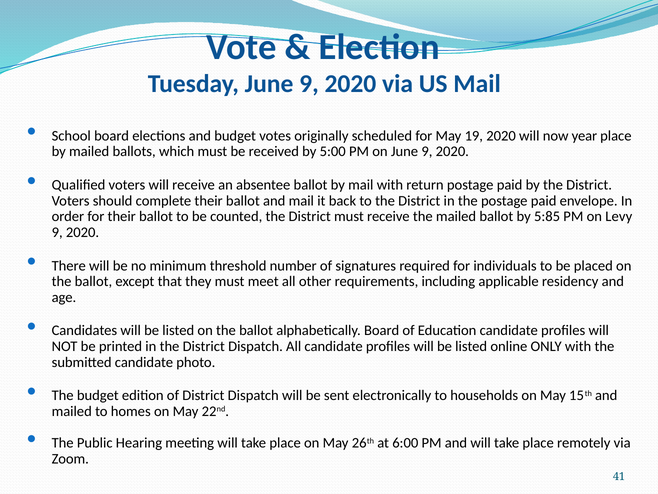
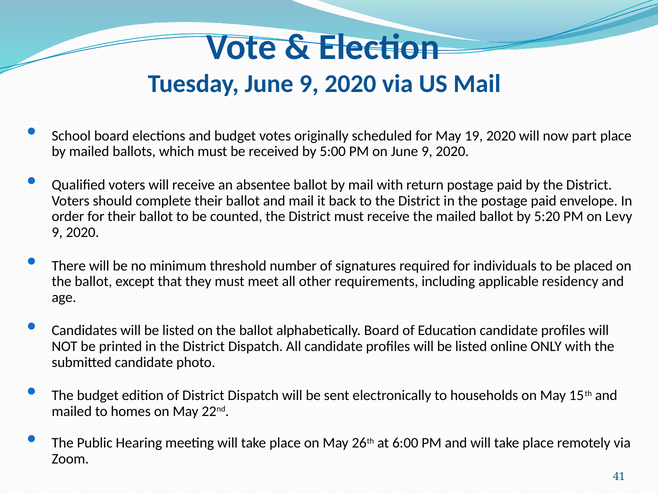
year: year -> part (584, 136)
5:85: 5:85 -> 5:20 (547, 216)
